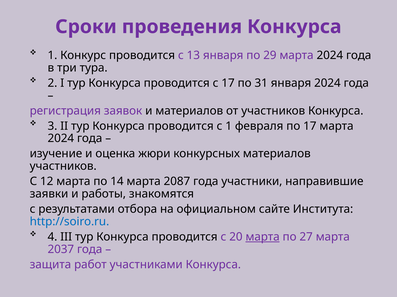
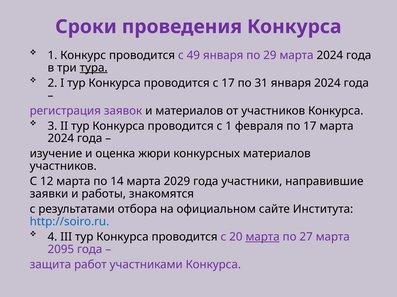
13: 13 -> 49 (193, 55)
тура underline: none -> present (94, 68)
2087: 2087 -> 2029 (177, 182)
2037: 2037 -> 2095 (61, 250)
